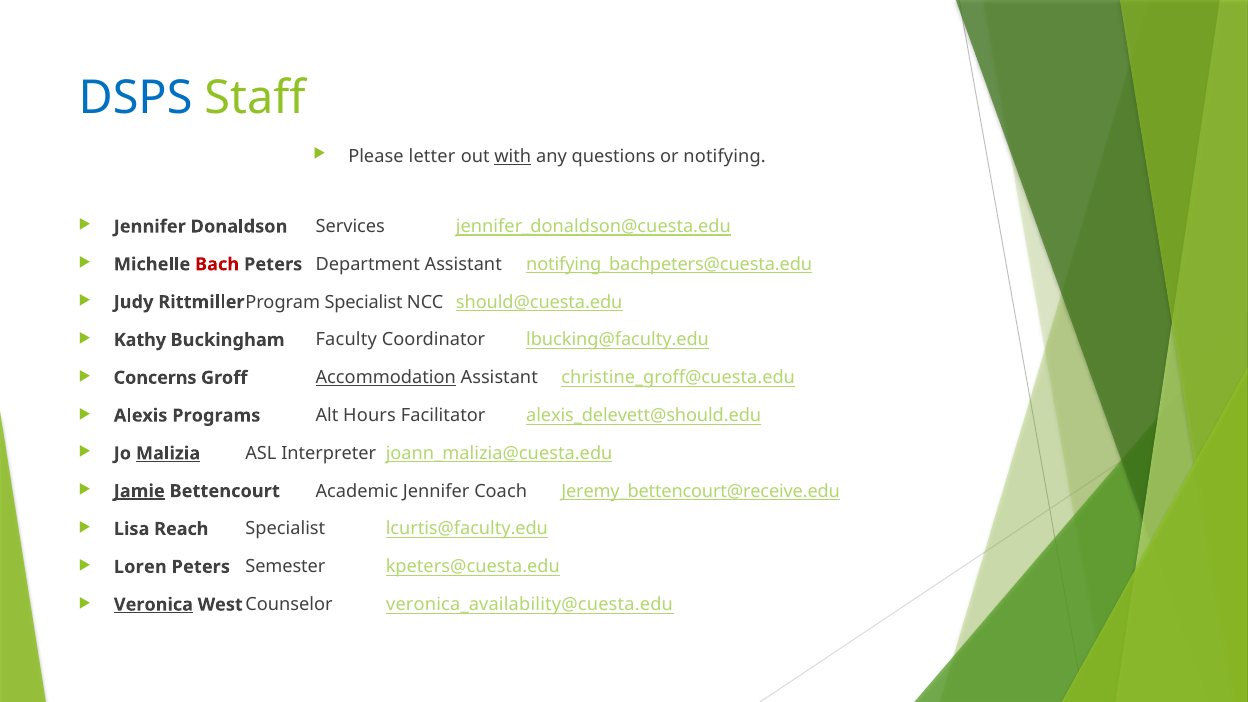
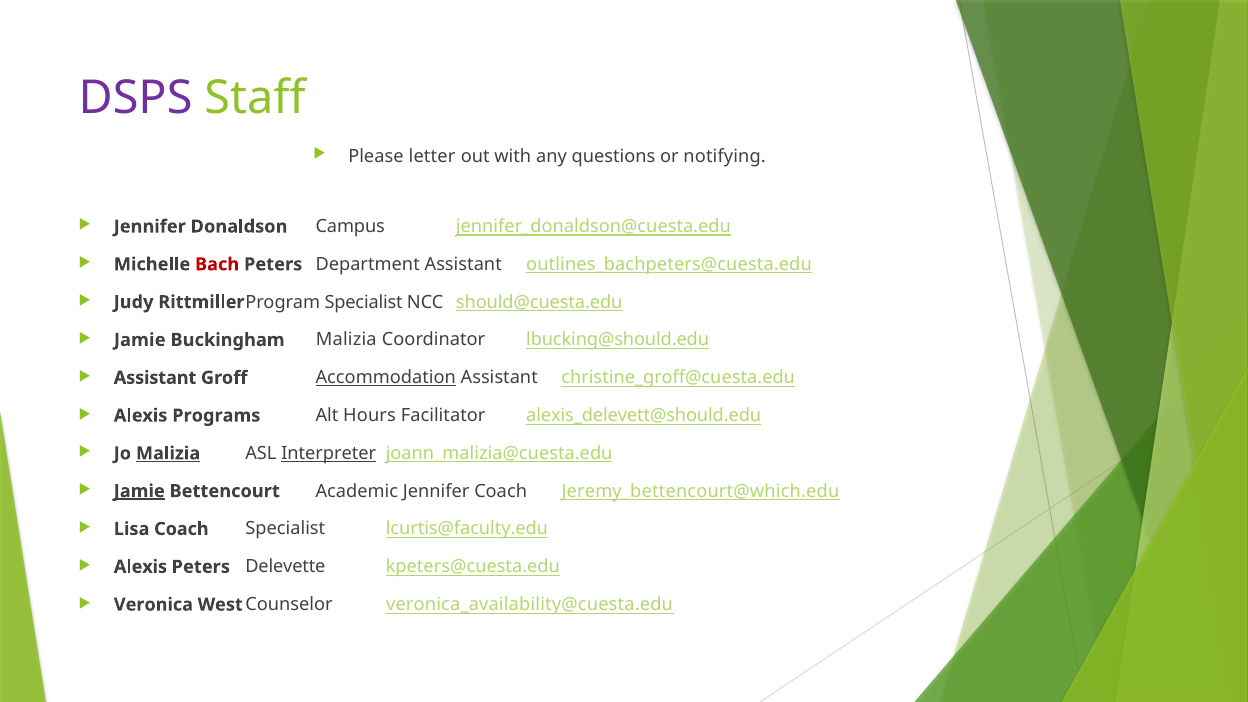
DSPS colour: blue -> purple (136, 98)
with underline: present -> none (513, 157)
Services: Services -> Campus (350, 227)
notifying_bachpeters@cuesta.edu: notifying_bachpeters@cuesta.edu -> outlines_bachpeters@cuesta.edu (669, 264)
Kathy: Kathy -> Jamie (140, 340)
Buckingham Faculty: Faculty -> Malizia (346, 340)
lbucking@faculty.edu: lbucking@faculty.edu -> lbucking@should.edu (618, 340)
Concerns: Concerns -> Assistant (155, 378)
Interpreter underline: none -> present (329, 453)
Jeremy_bettencourt@receive.edu: Jeremy_bettencourt@receive.edu -> Jeremy_bettencourt@which.edu (700, 491)
Lisa Reach: Reach -> Coach (181, 529)
Loren: Loren -> Alexis (140, 567)
Semester: Semester -> Delevette (285, 567)
Veronica underline: present -> none (153, 605)
